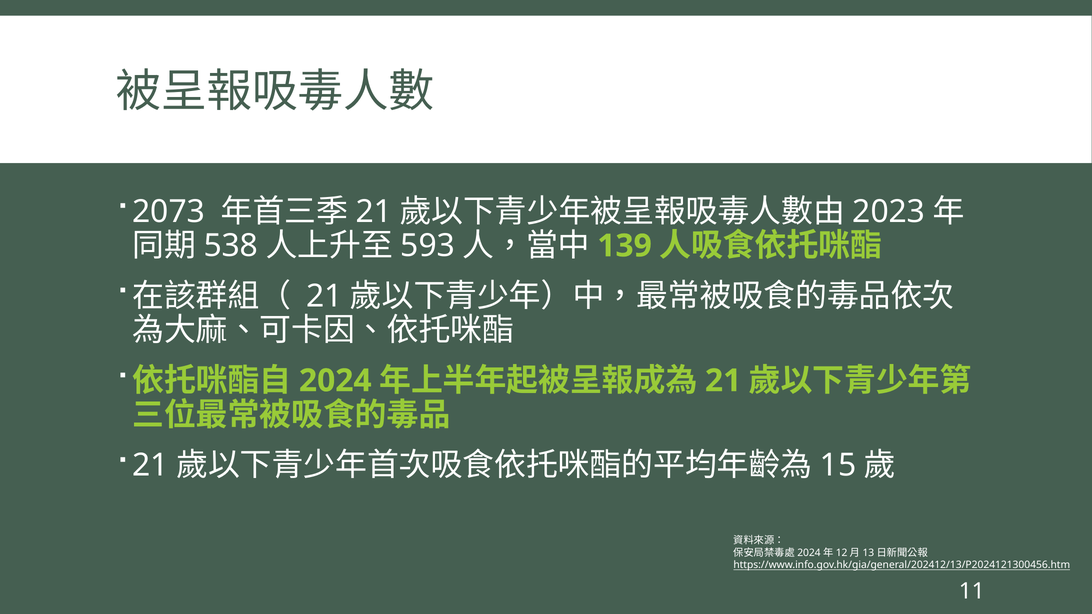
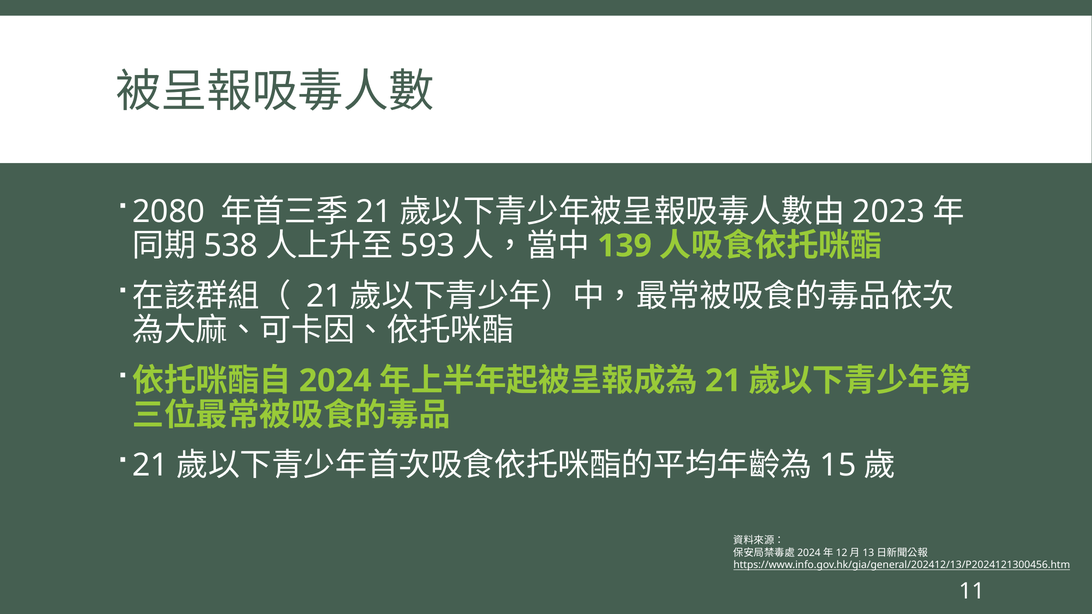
2073: 2073 -> 2080 (169, 212)
